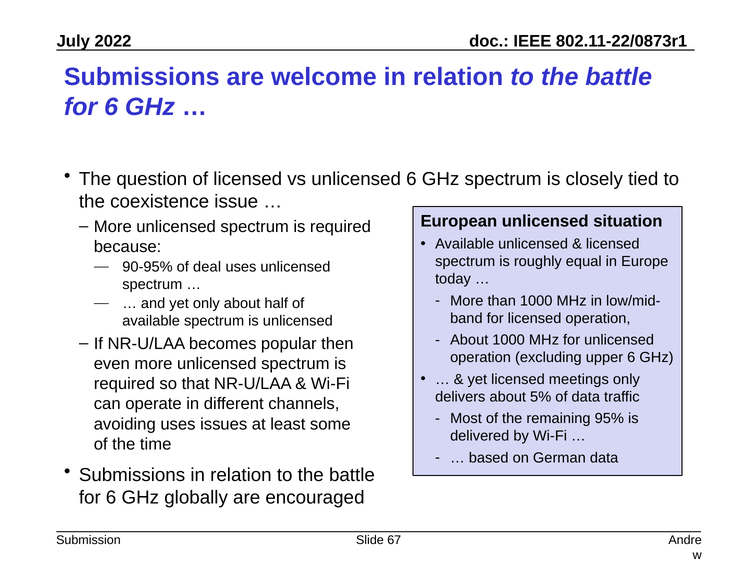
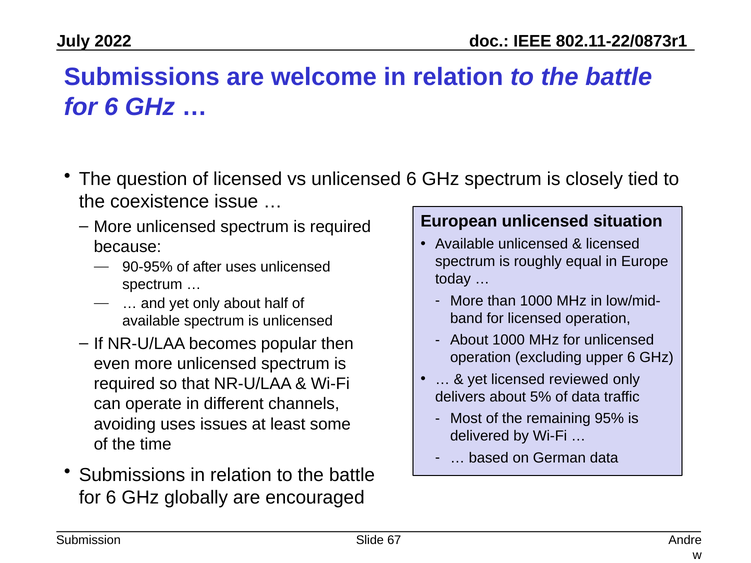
deal: deal -> after (207, 267)
meetings: meetings -> reviewed (579, 379)
